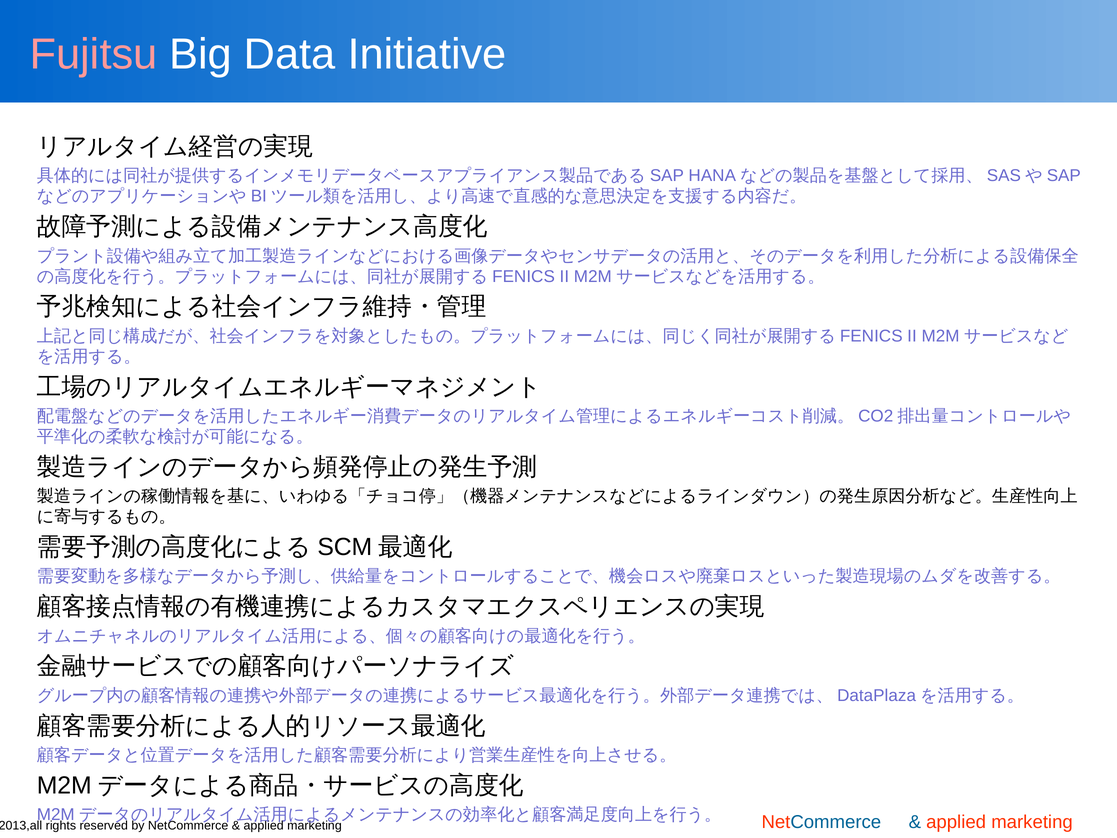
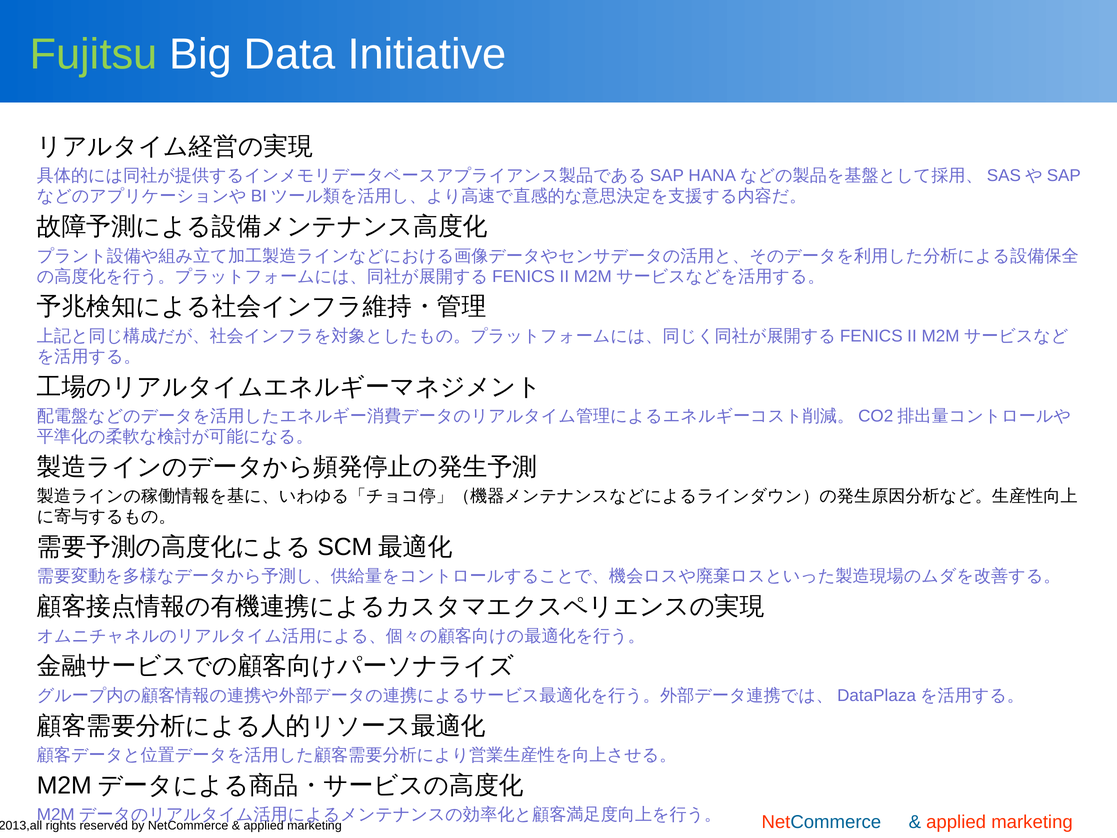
Fujitsu colour: pink -> light green (94, 54)
